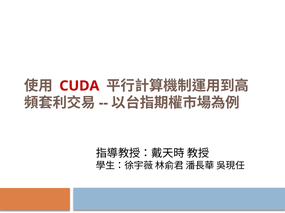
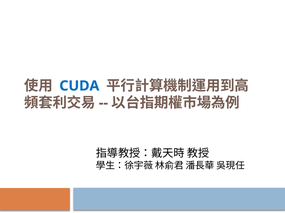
CUDA colour: red -> blue (79, 86)
